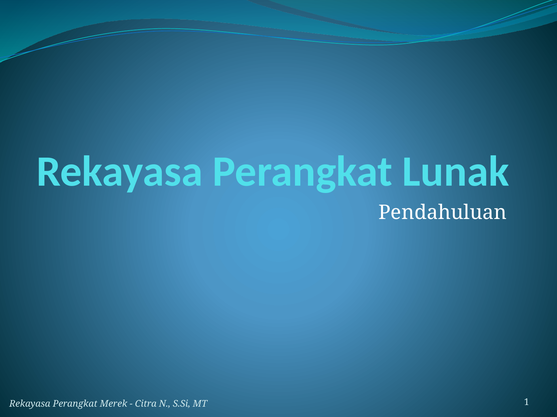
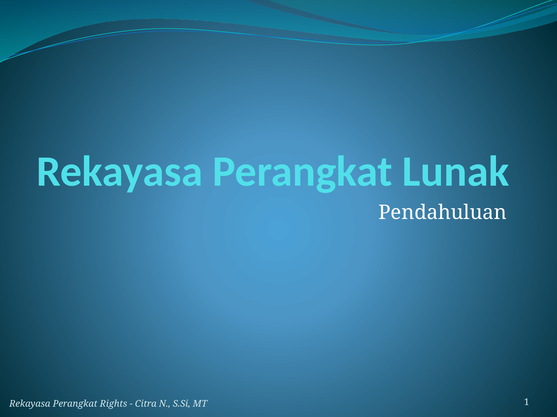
Merek: Merek -> Rights (114, 404)
